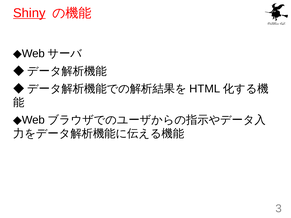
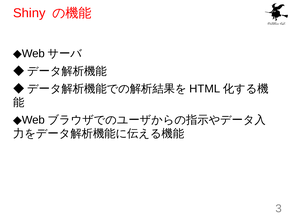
Shiny underline: present -> none (29, 13)
